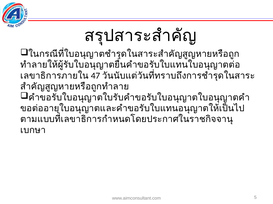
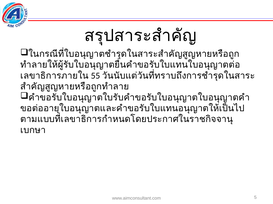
47: 47 -> 55 (95, 76)
